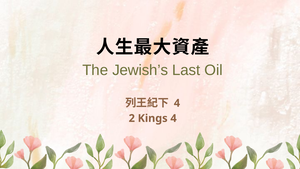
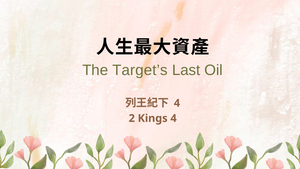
Jewish’s: Jewish’s -> Target’s (140, 70)
